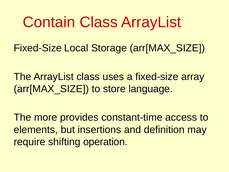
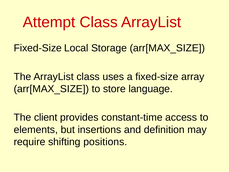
Contain: Contain -> Attempt (49, 22)
more: more -> client (46, 117)
operation: operation -> positions (105, 142)
